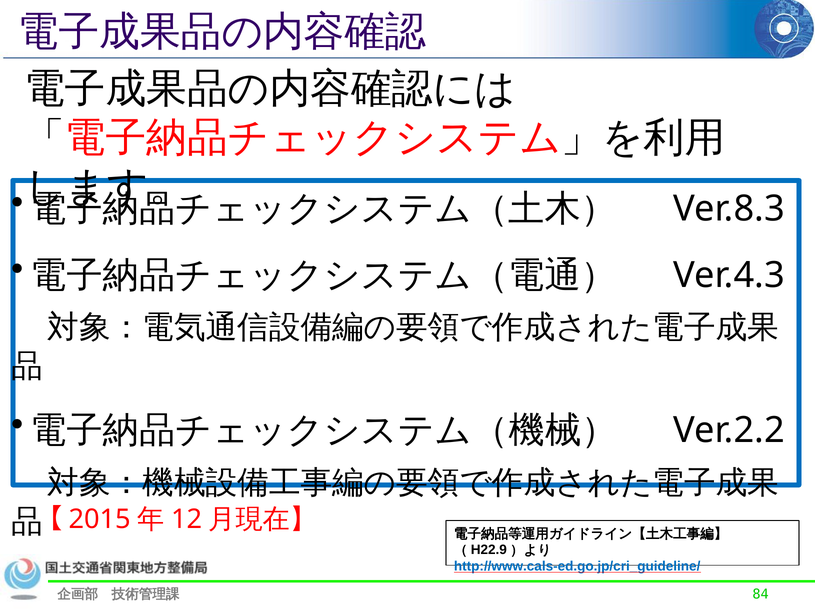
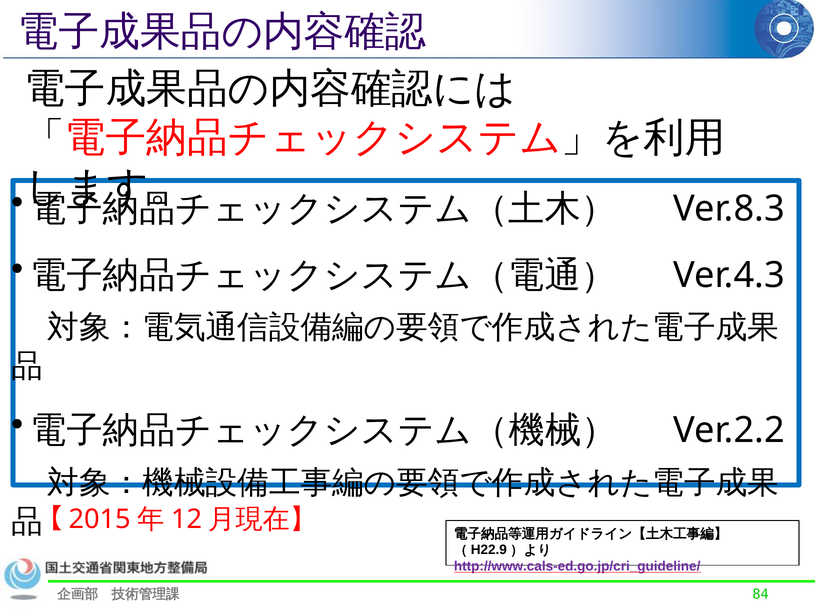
http://www.cals-ed.go.jp/cri_guideline/ colour: blue -> purple (577, 566)
